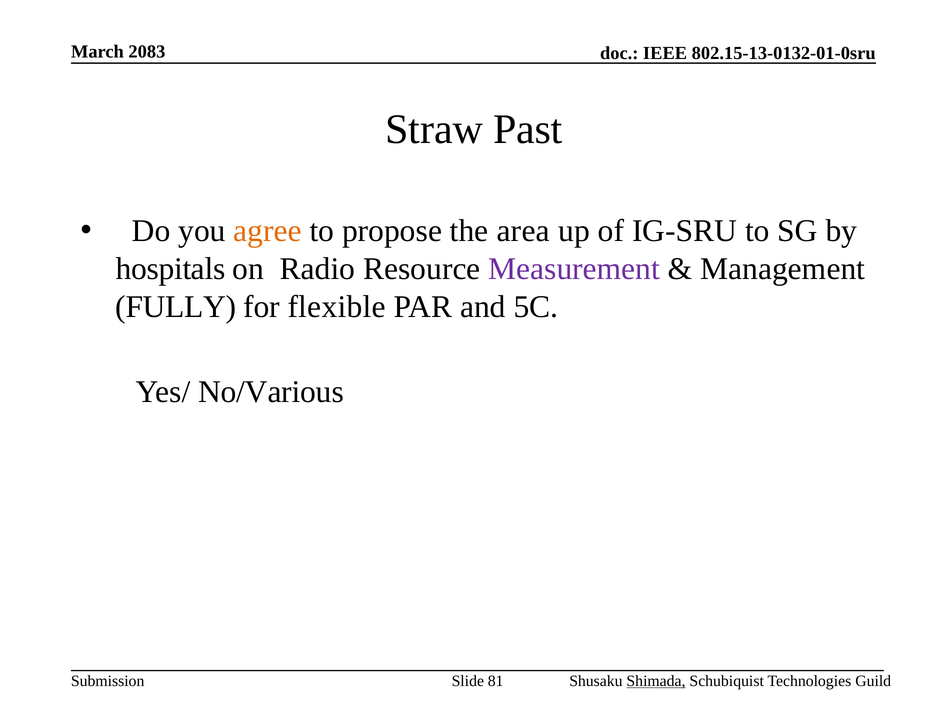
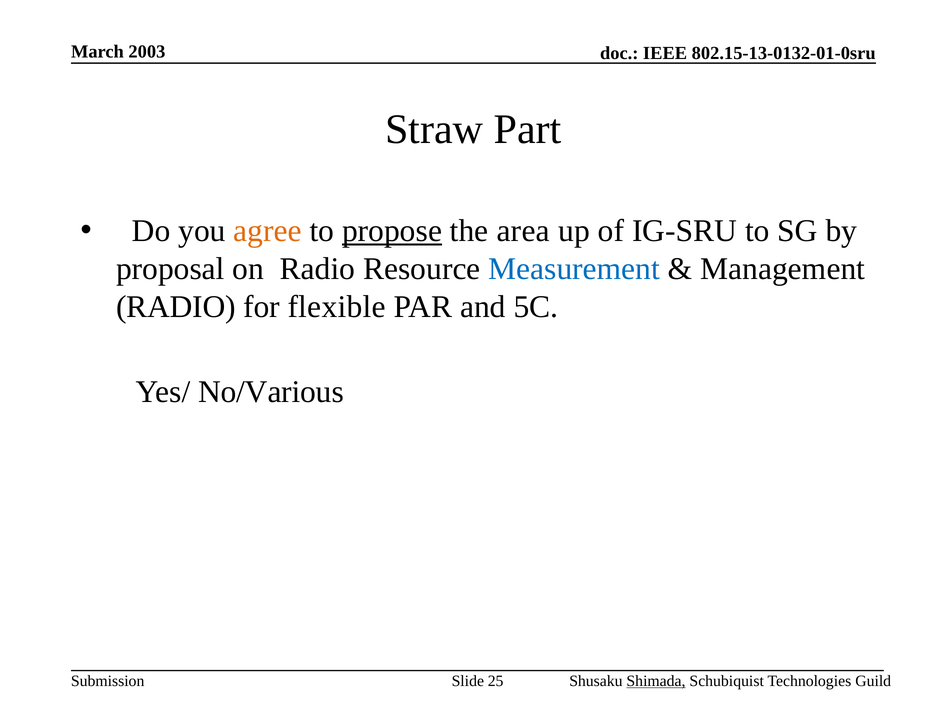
2083: 2083 -> 2003 (147, 52)
Past: Past -> Part (528, 129)
propose underline: none -> present (392, 231)
hospitals: hospitals -> proposal (170, 269)
Measurement colour: purple -> blue (574, 269)
FULLY: FULLY -> RADIO (176, 307)
81: 81 -> 25 (496, 681)
